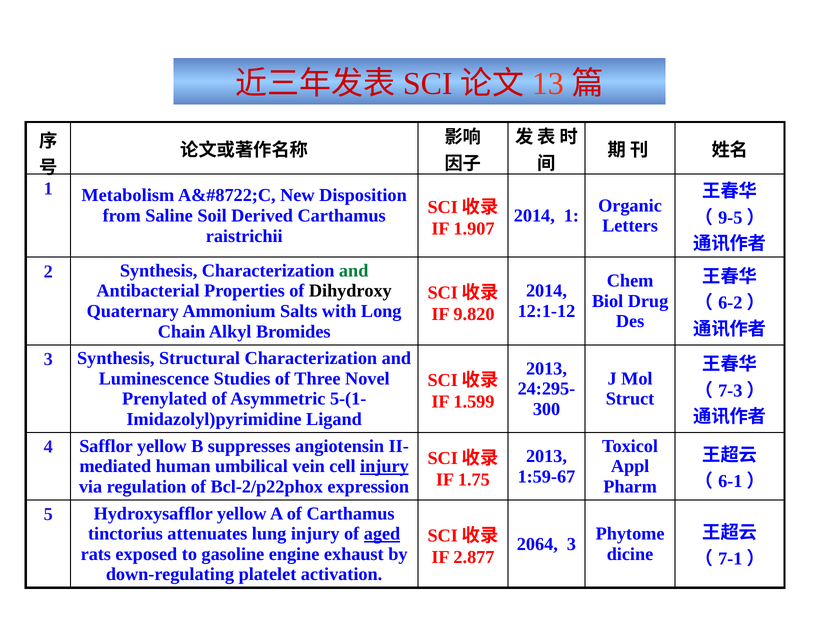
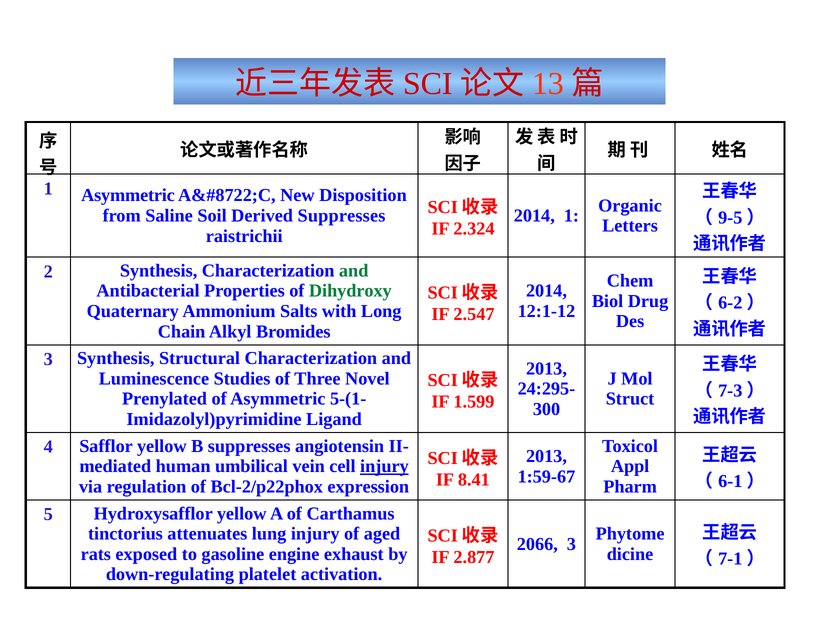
1 Metabolism: Metabolism -> Asymmetric (128, 196)
Derived Carthamus: Carthamus -> Suppresses (341, 216)
1.907: 1.907 -> 2.324 (474, 229)
Dihydroxy colour: black -> green (350, 291)
9.820: 9.820 -> 2.547 (474, 314)
1.75: 1.75 -> 8.41 (474, 480)
aged underline: present -> none (382, 534)
2064: 2064 -> 2066 (537, 544)
